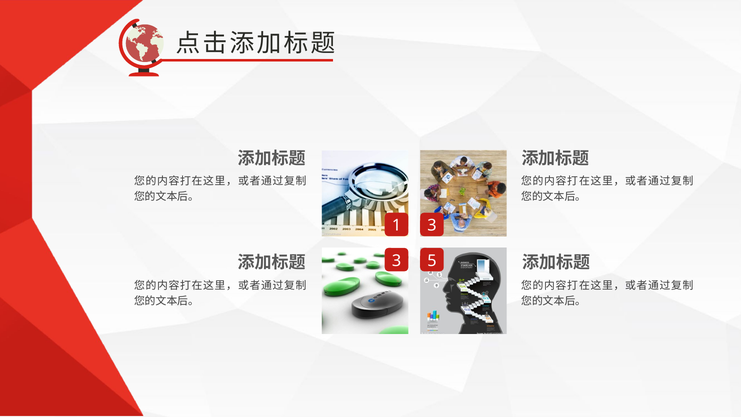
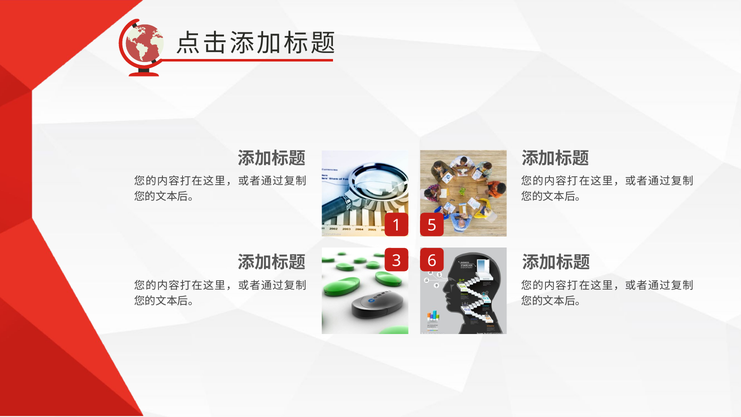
1 3: 3 -> 5 (432, 226)
5: 5 -> 6 (432, 261)
